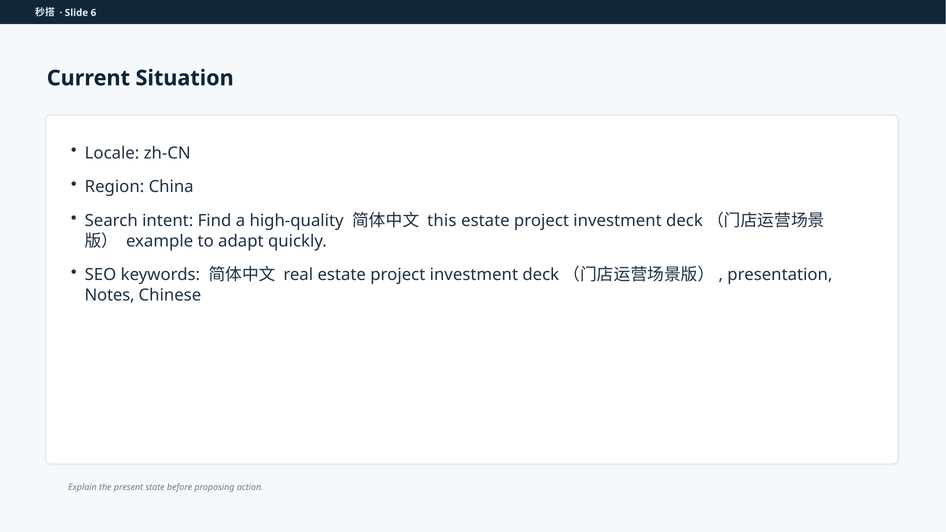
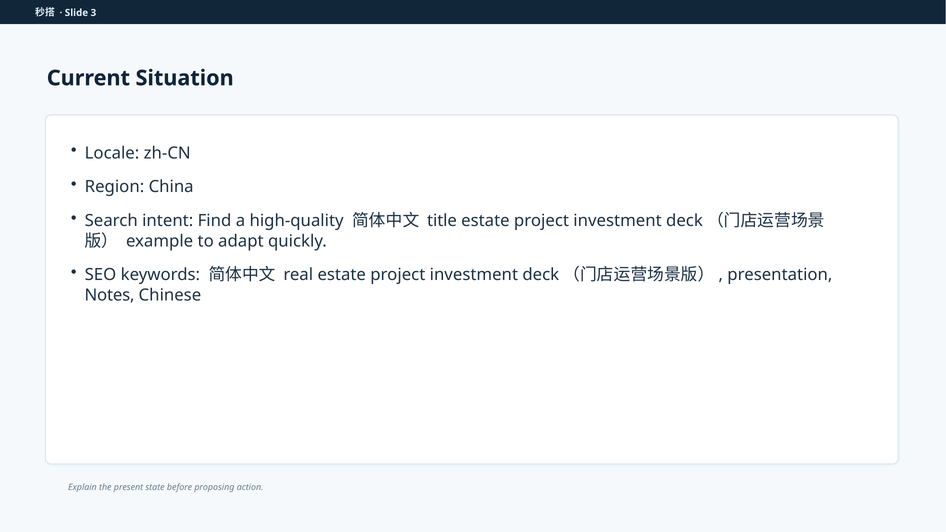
6: 6 -> 3 (93, 13)
this: this -> title (442, 221)
